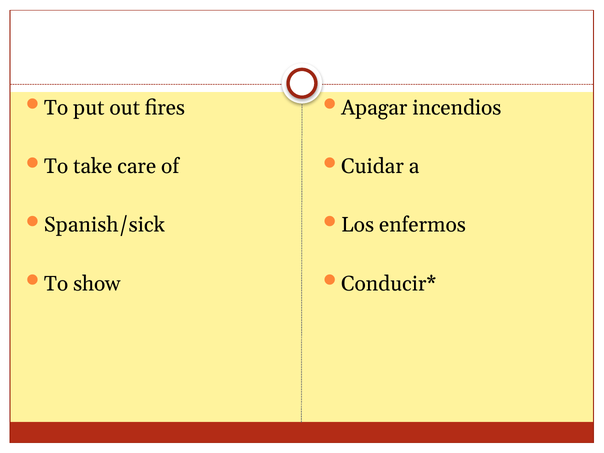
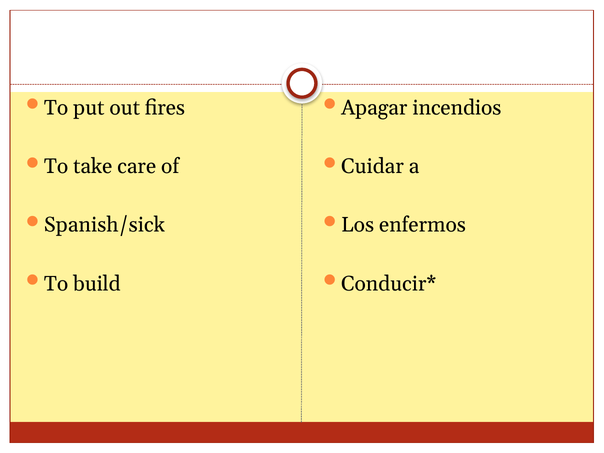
show: show -> build (97, 284)
